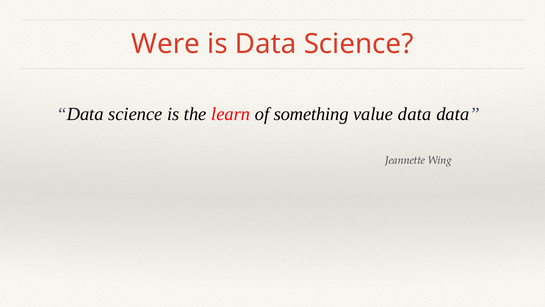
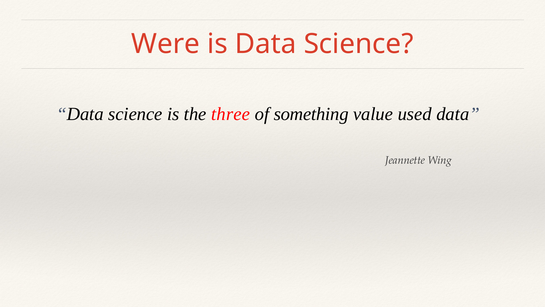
learn: learn -> three (231, 114)
value data: data -> used (415, 114)
